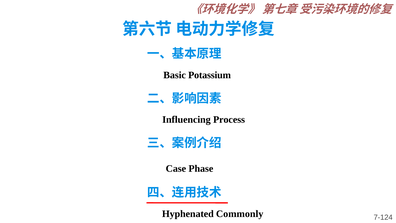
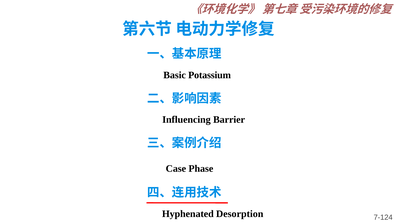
Process: Process -> Barrier (229, 119)
Commonly: Commonly -> Desorption (240, 214)
